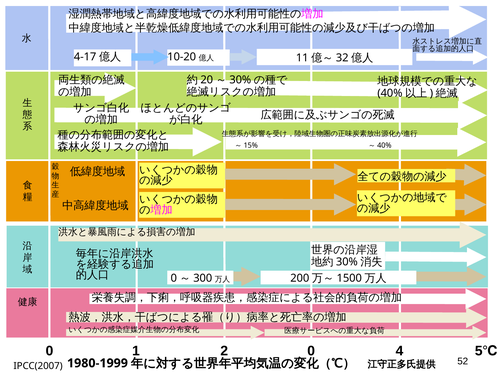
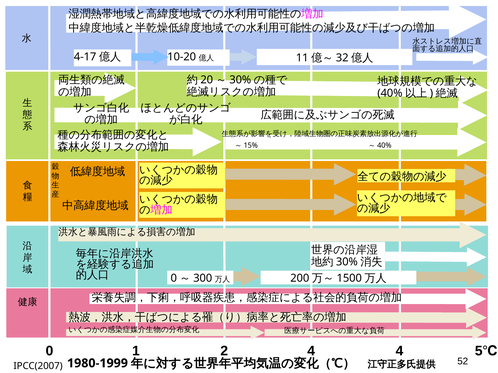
2 0: 0 -> 4 (311, 351)
